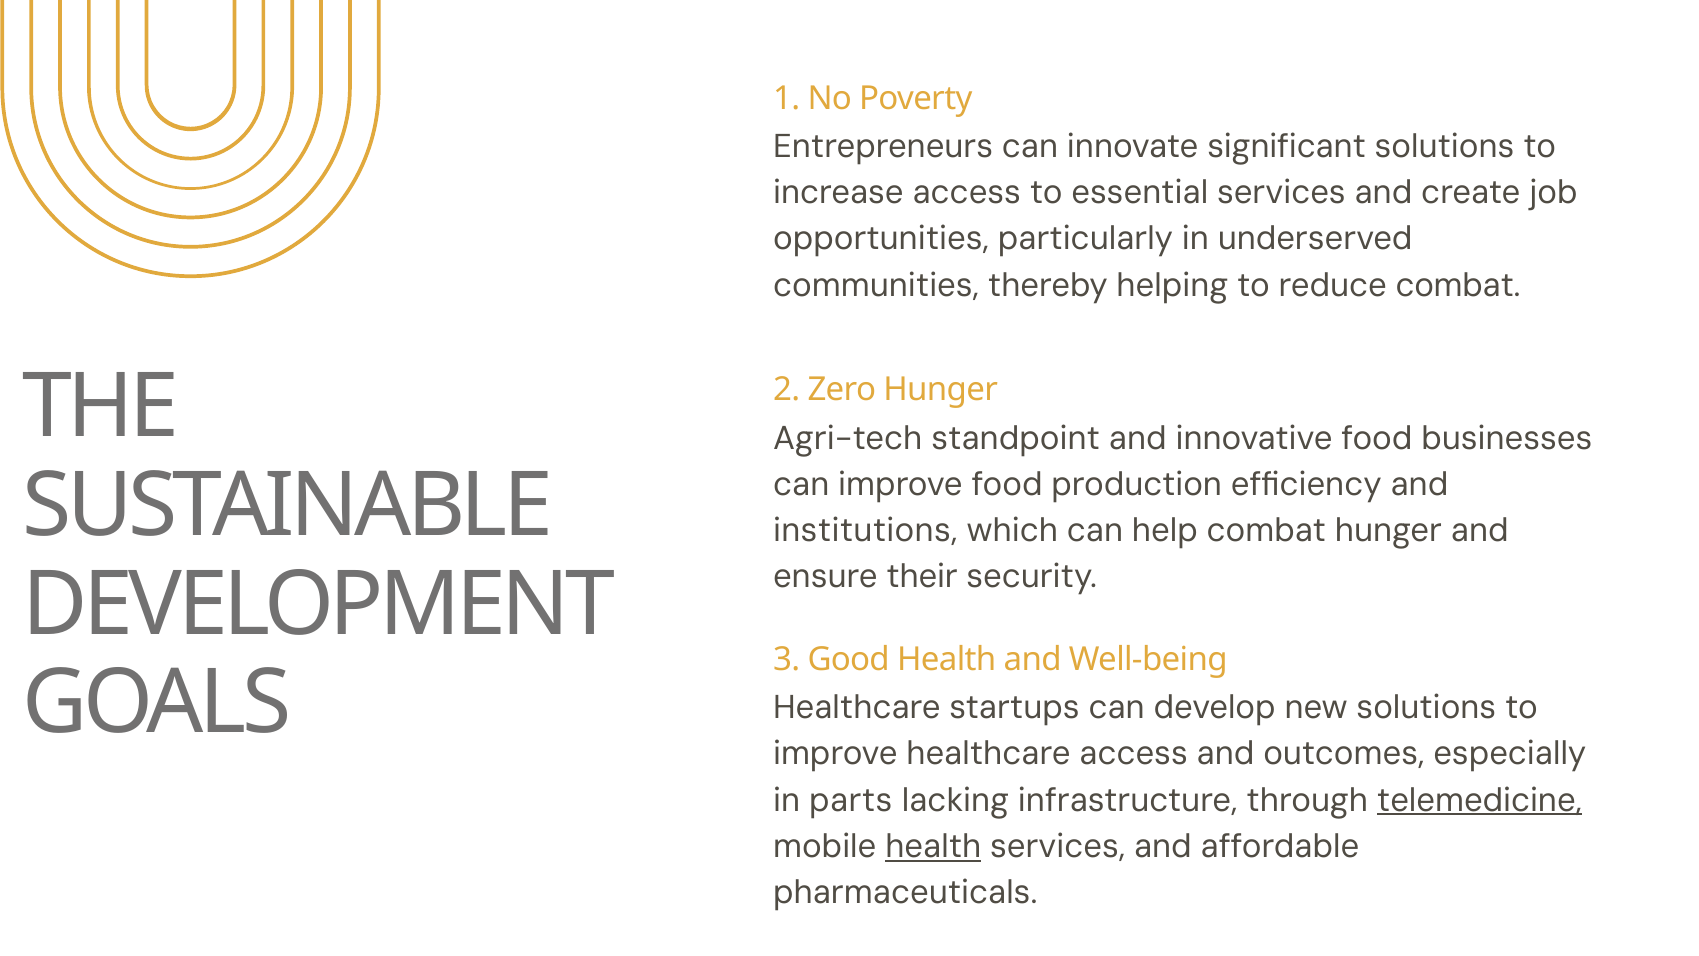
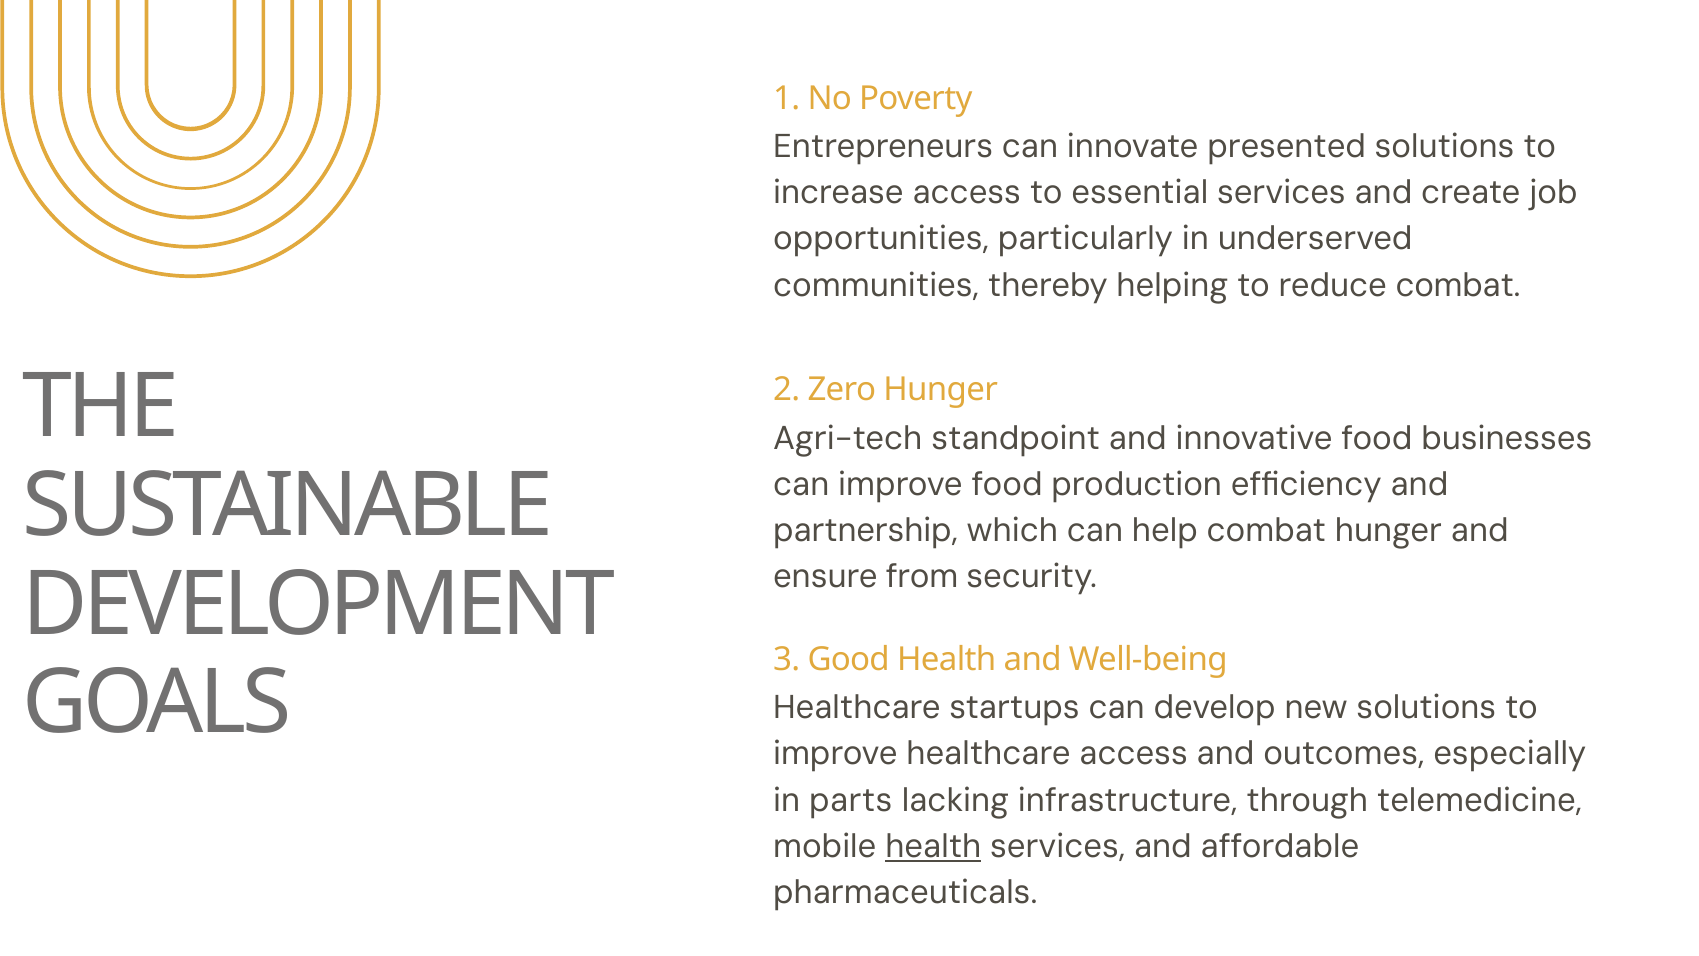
significant: significant -> presented (1287, 146)
institutions: institutions -> partnership (866, 530)
their: their -> from (922, 577)
telemedicine underline: present -> none (1480, 800)
